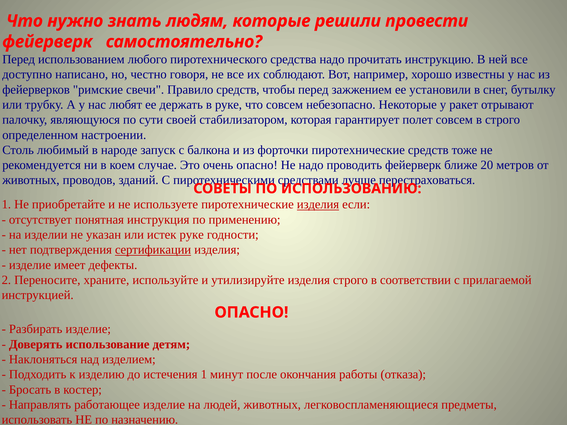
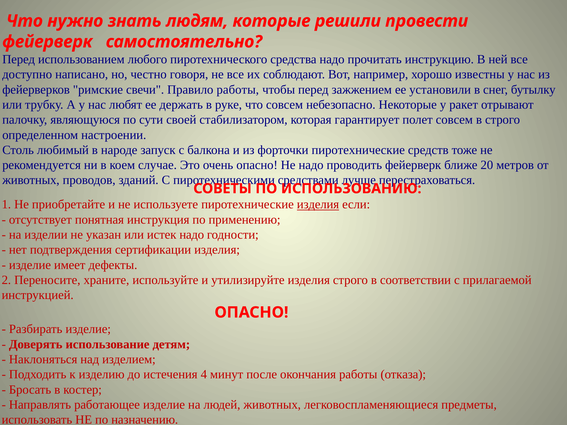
Правило средств: средств -> работы (238, 90)
истек руке: руке -> надо (192, 235)
сертификации underline: present -> none (153, 250)
истечения 1: 1 -> 4 (204, 375)
